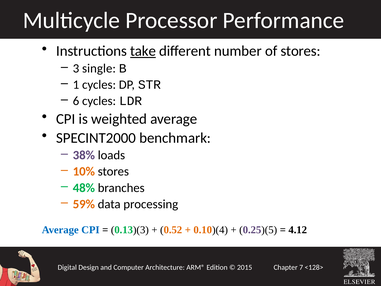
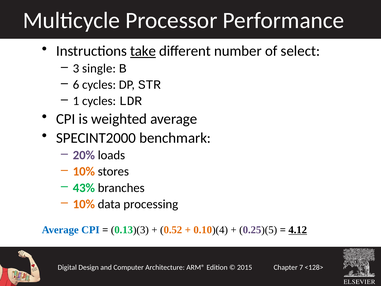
of stores: stores -> select (300, 51)
1: 1 -> 6 (76, 85)
6: 6 -> 1 (76, 101)
38%: 38% -> 20% (84, 155)
48%: 48% -> 43% (84, 188)
59%: 59% -> 10% (84, 204)
4.12 underline: none -> present (298, 230)
